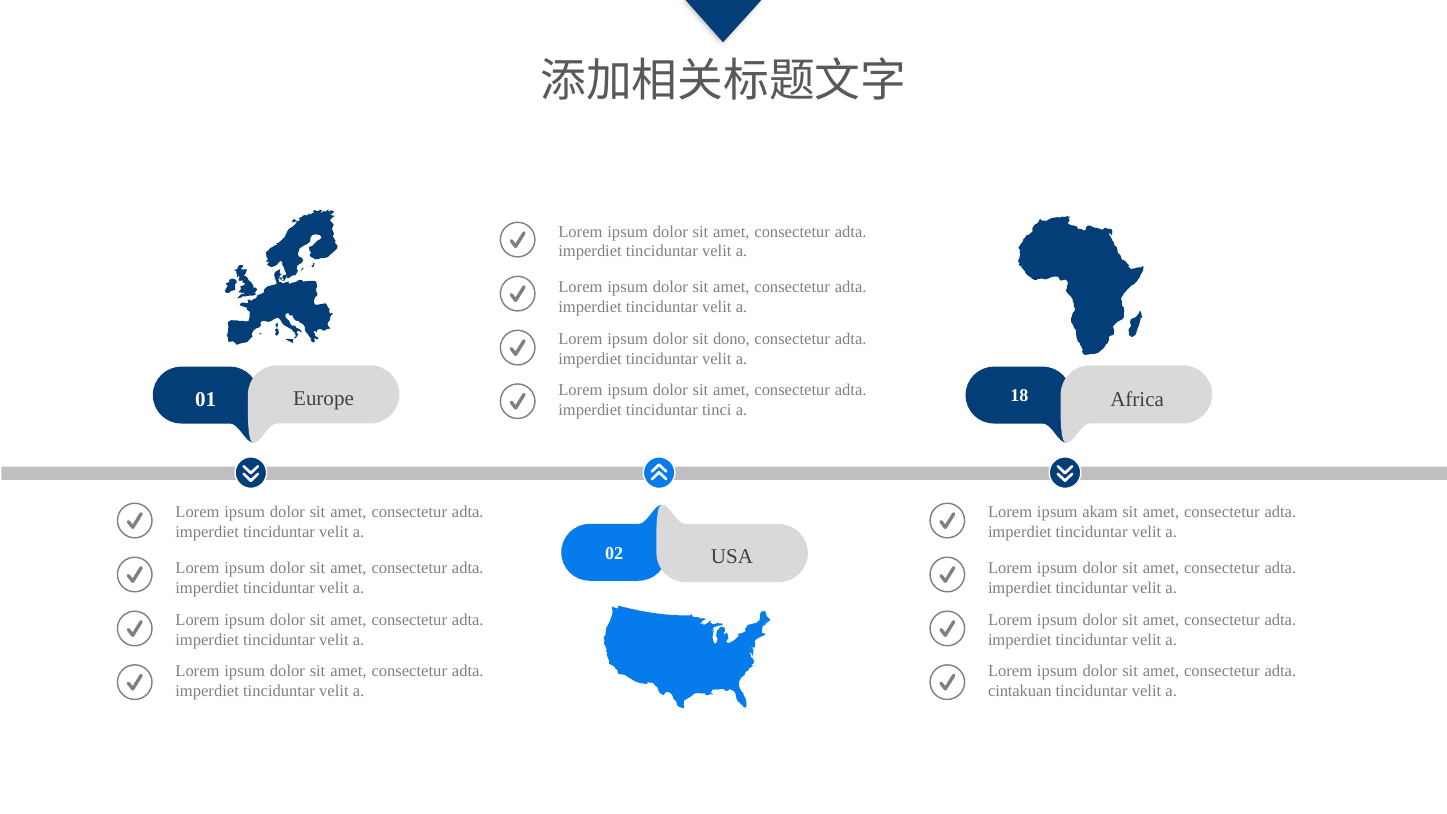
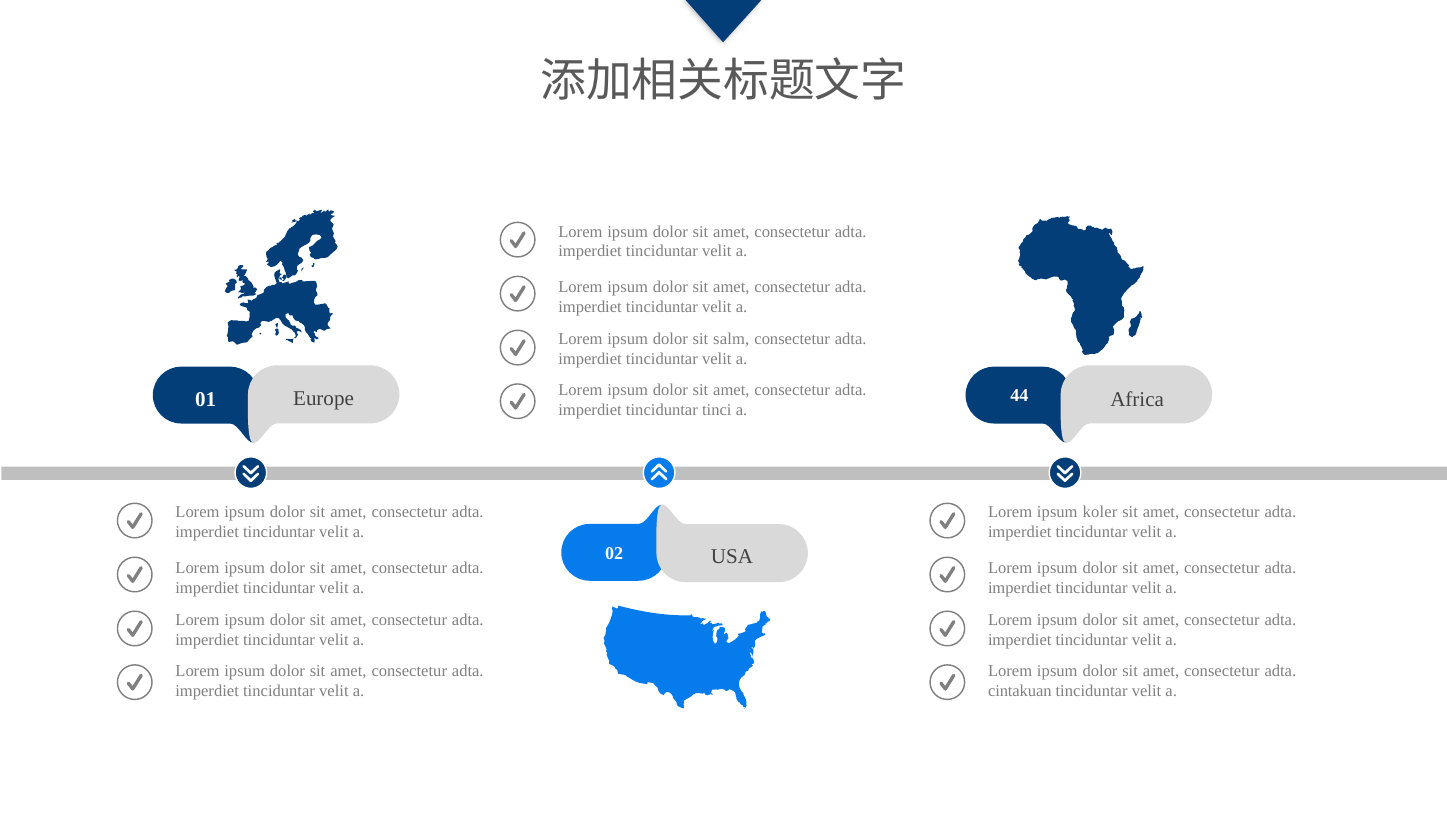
dono: dono -> salm (731, 339)
18: 18 -> 44 (1019, 396)
akam: akam -> koler (1100, 512)
